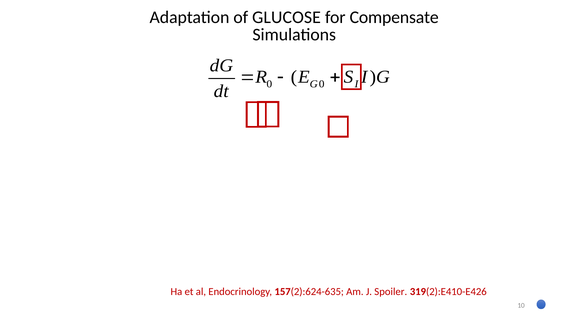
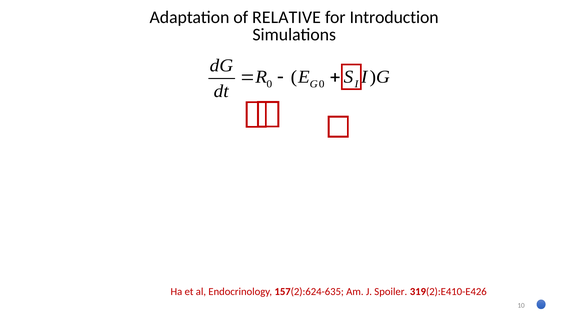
GLUCOSE: GLUCOSE -> RELATIVE (287, 17)
Compensate: Compensate -> Introduction (394, 17)
